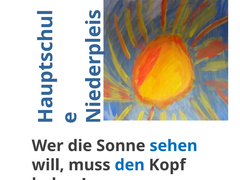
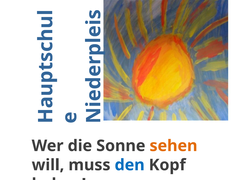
sehen colour: blue -> orange (174, 146)
